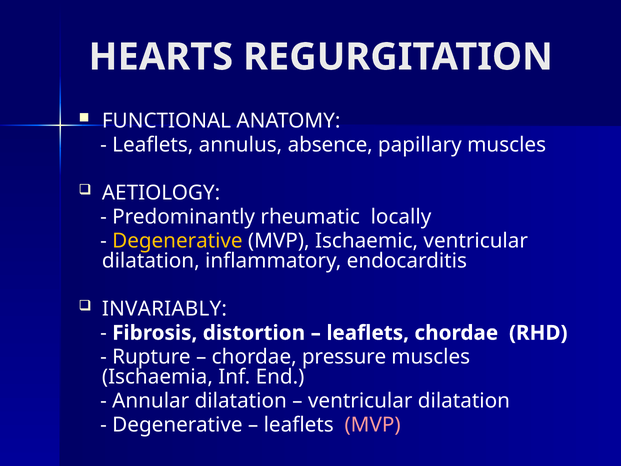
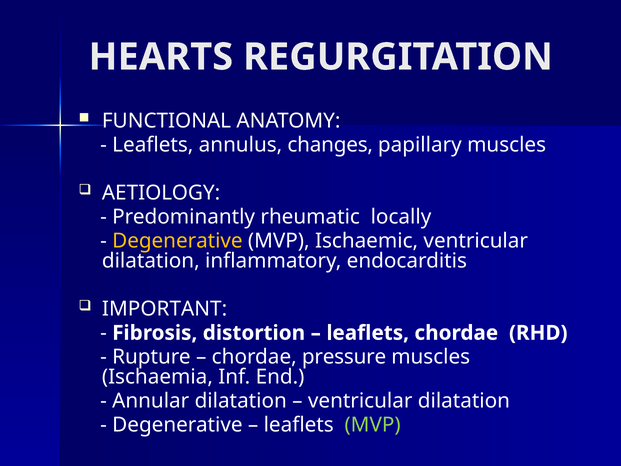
absence: absence -> changes (330, 145)
INVARIABLY: INVARIABLY -> IMPORTANT (165, 309)
MVP colour: pink -> light green (373, 425)
